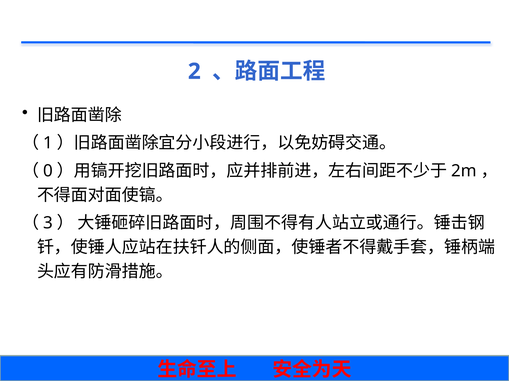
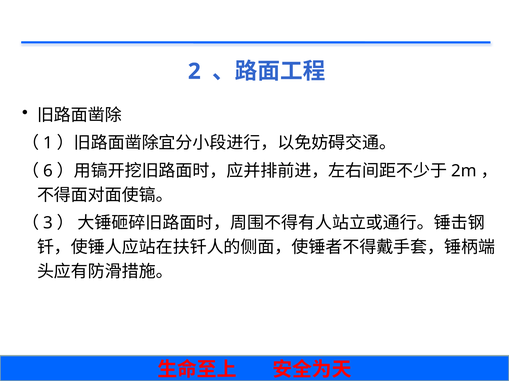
0: 0 -> 6 (48, 171)
